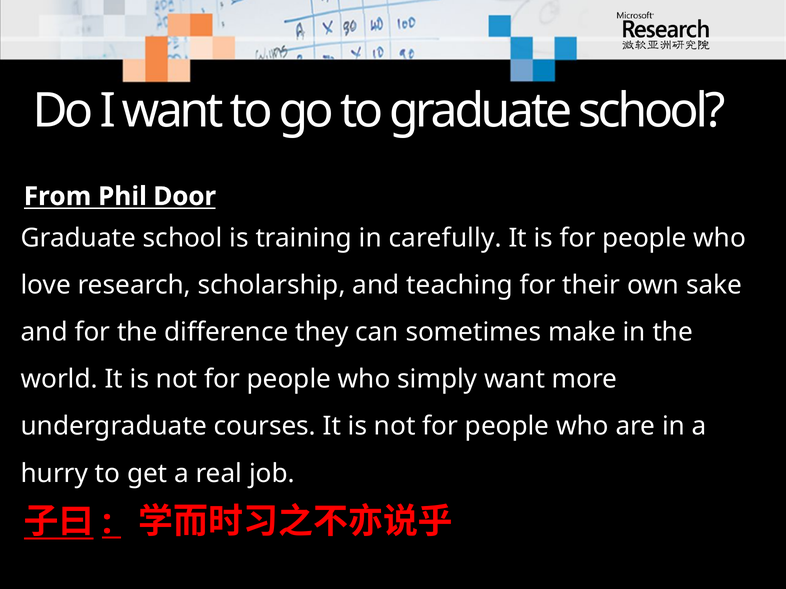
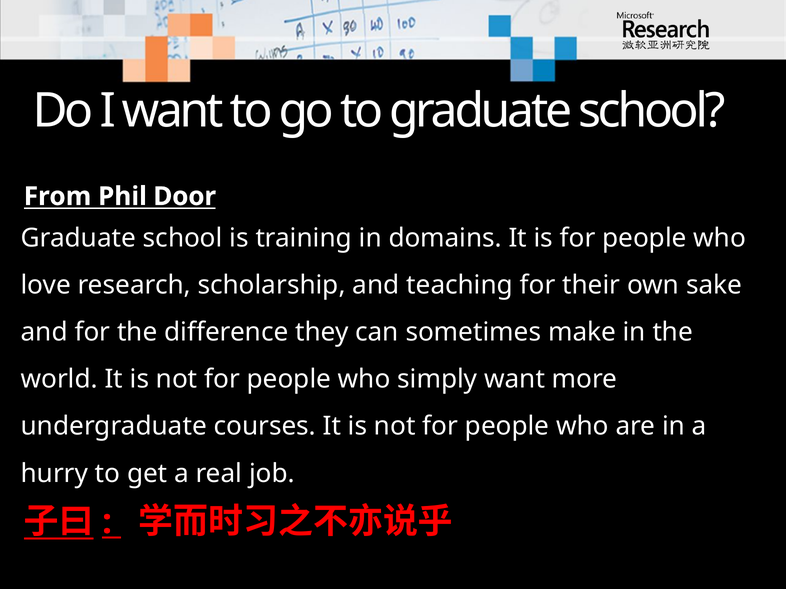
carefully: carefully -> domains (445, 238)
